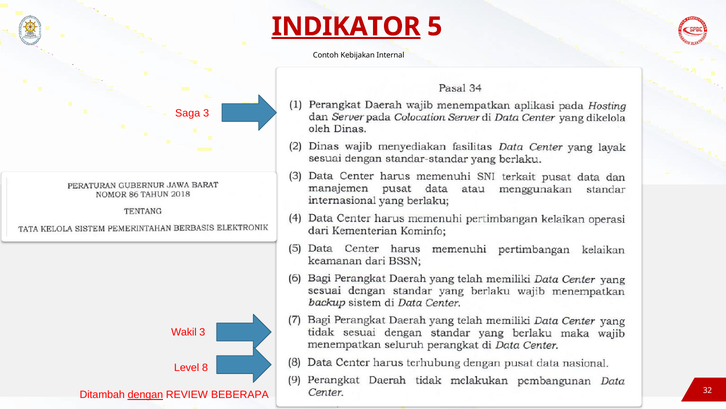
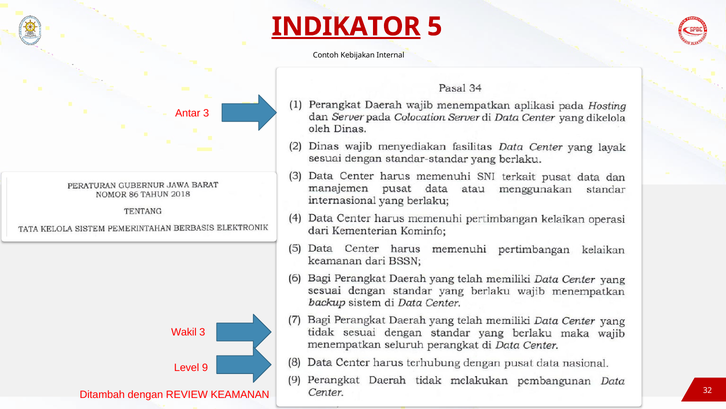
Saga: Saga -> Antar (188, 113)
8: 8 -> 9 (205, 367)
dengan underline: present -> none (145, 394)
BEBERAPA: BEBERAPA -> KEAMANAN (240, 394)
